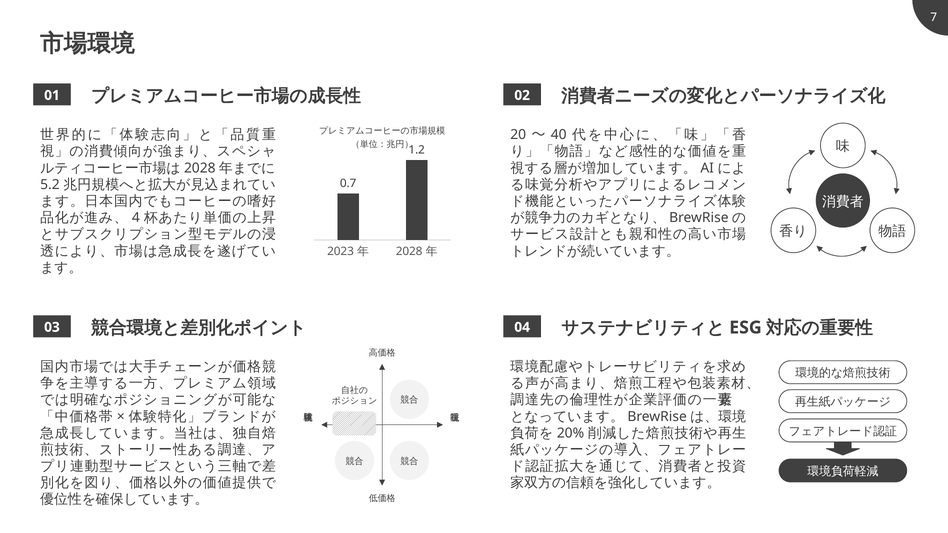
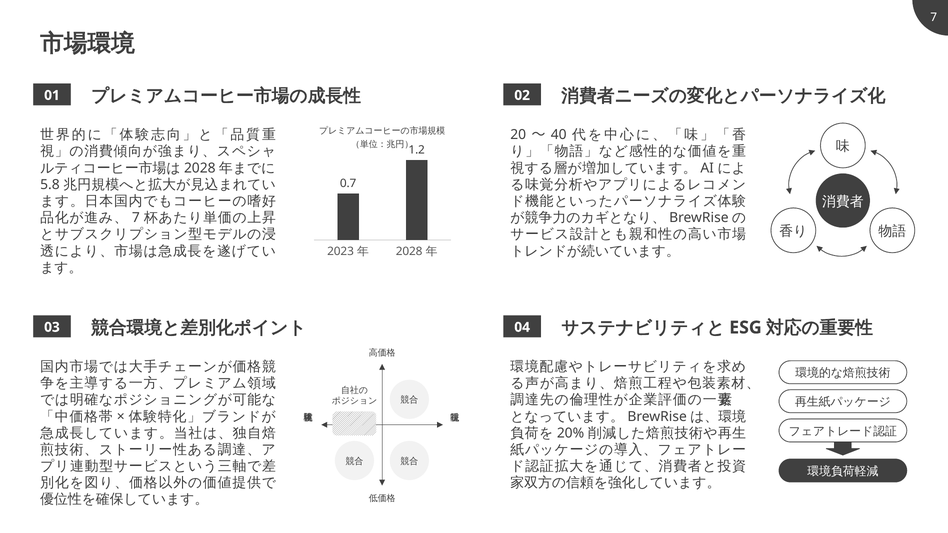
5.2: 5.2 -> 5.8 (50, 185)
4: 4 -> 7 (136, 218)
